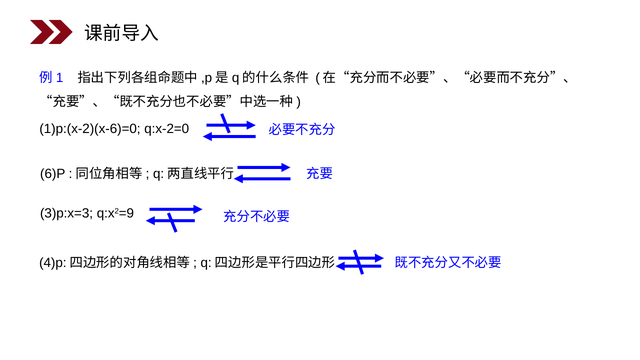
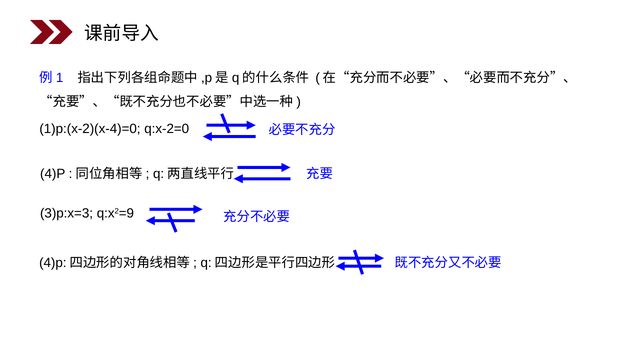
1)p:(x-2)(x-6)=0: 1)p:(x-2)(x-6)=0 -> 1)p:(x-2)(x-4)=0 (90, 129)
6)P: 6)P -> 4)P (53, 174)
